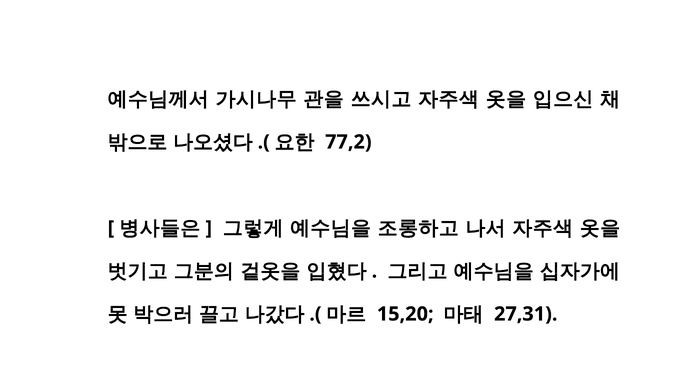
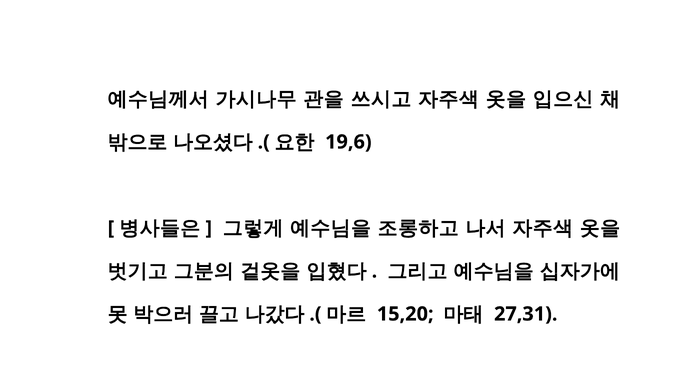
77,2: 77,2 -> 19,6 (348, 142)
